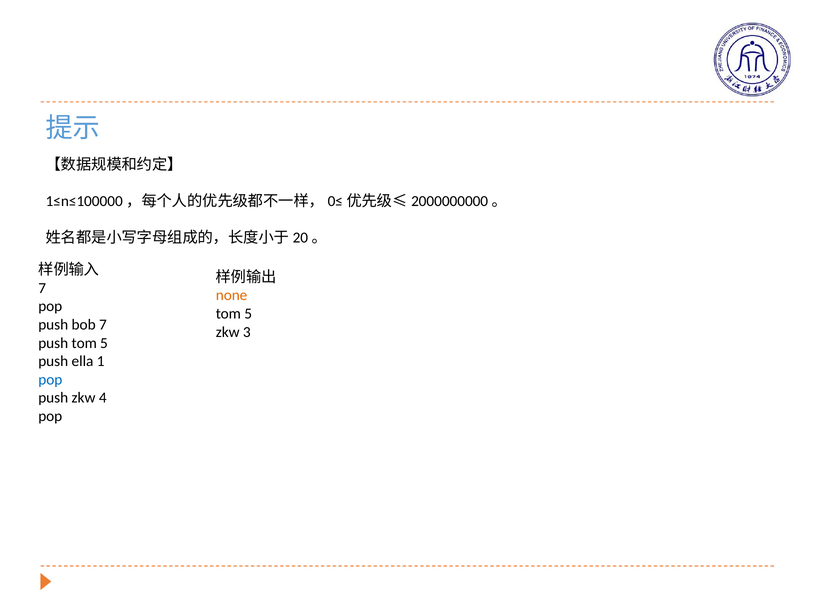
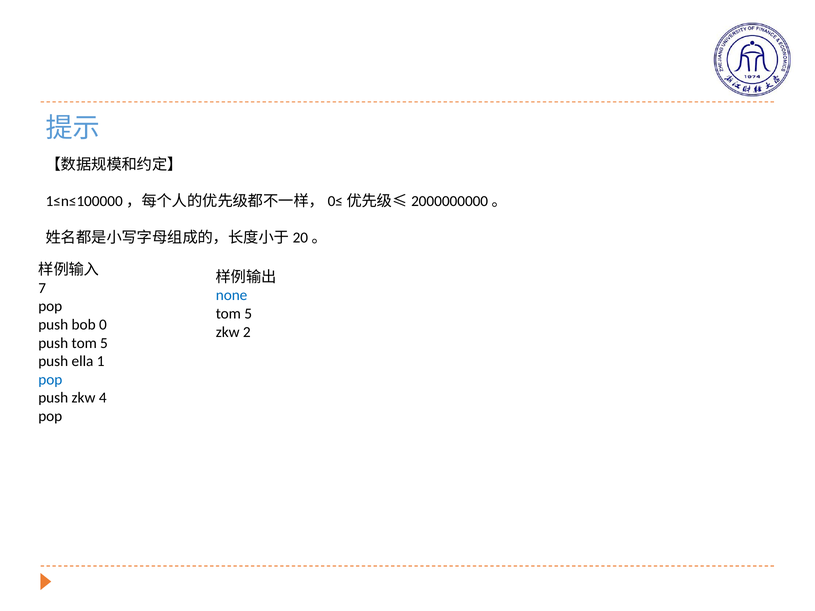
none colour: orange -> blue (232, 296)
bob 7: 7 -> 0 (103, 325)
3: 3 -> 2 (247, 332)
